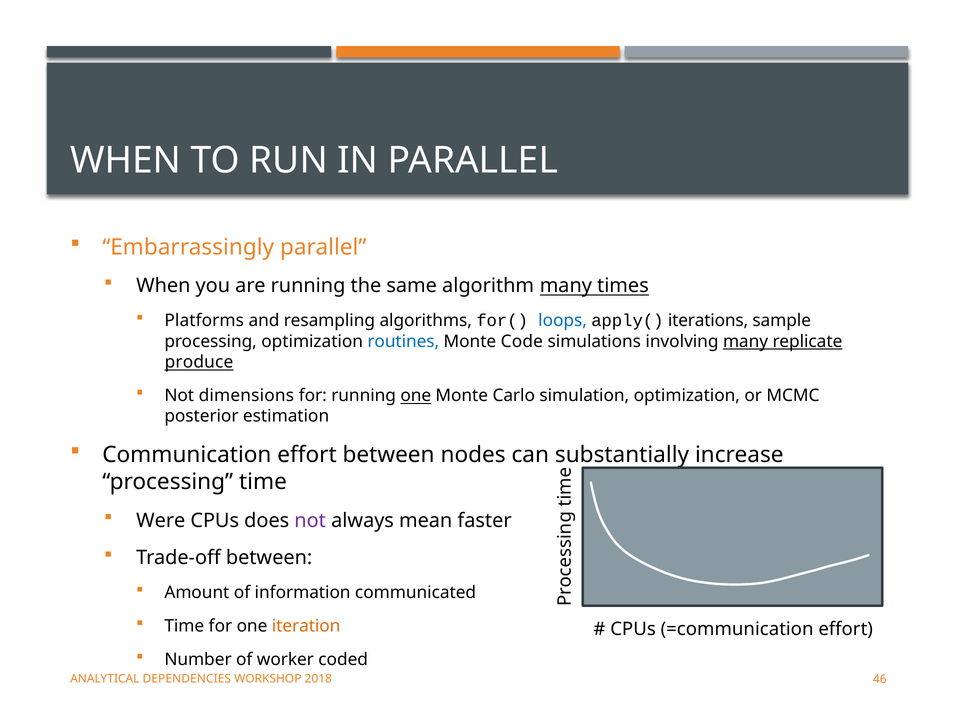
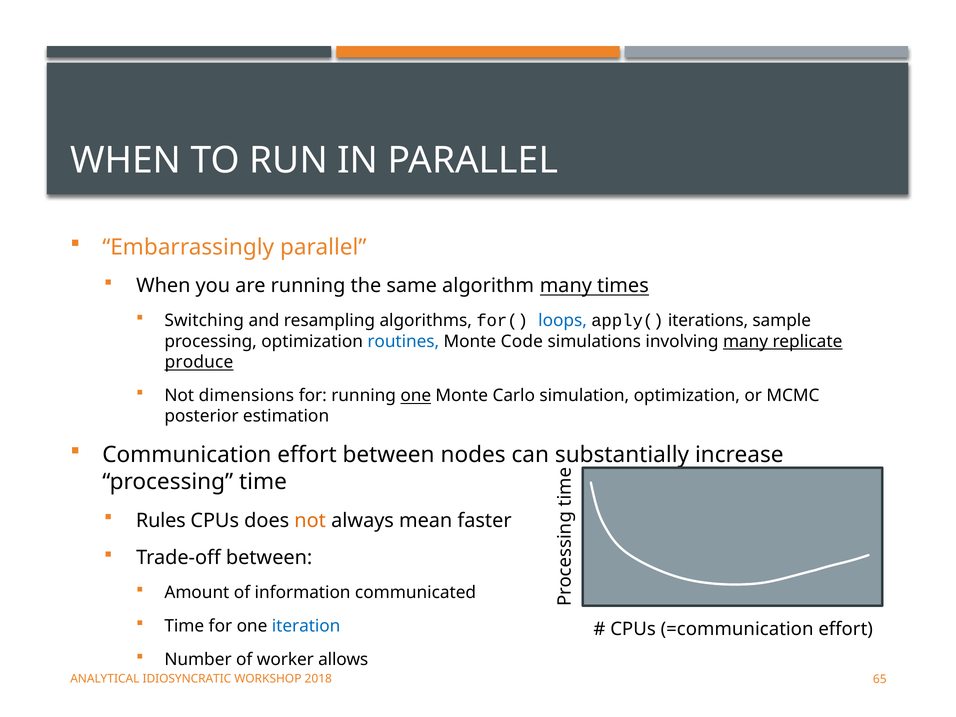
Platforms: Platforms -> Switching (204, 321)
Were: Were -> Rules (161, 521)
not colour: purple -> orange (310, 521)
iteration colour: orange -> blue (306, 626)
coded: coded -> allows (343, 660)
DEPENDENCIES: DEPENDENCIES -> IDIOSYNCRATIC (187, 679)
46: 46 -> 65 (880, 679)
